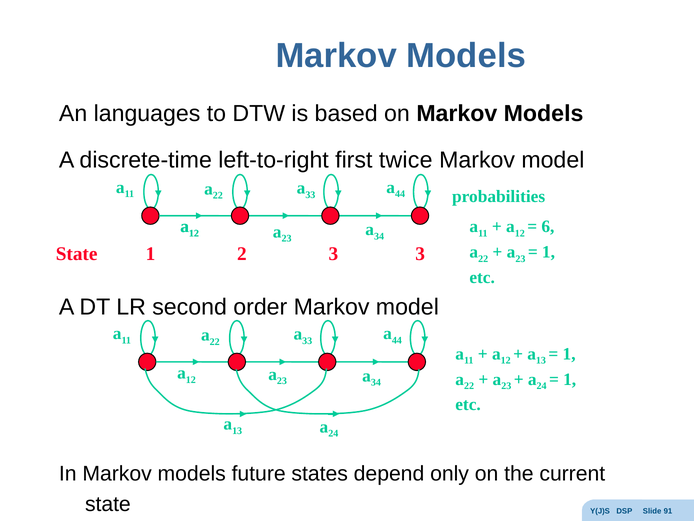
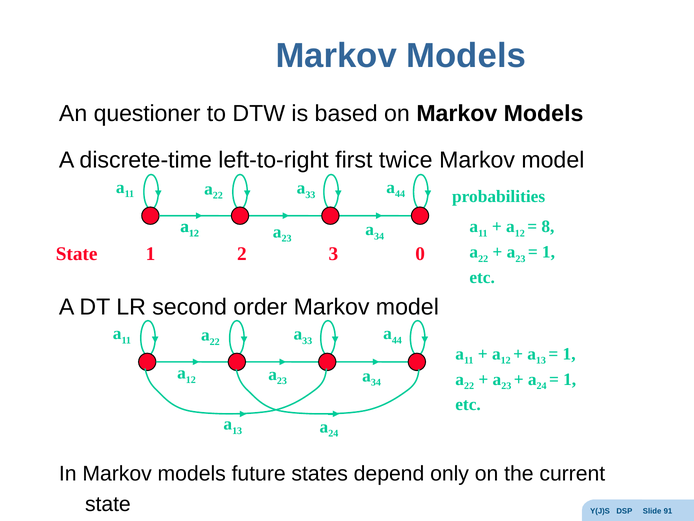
languages: languages -> questioner (147, 114)
6: 6 -> 8 (548, 227)
3 3: 3 -> 0 (420, 253)
